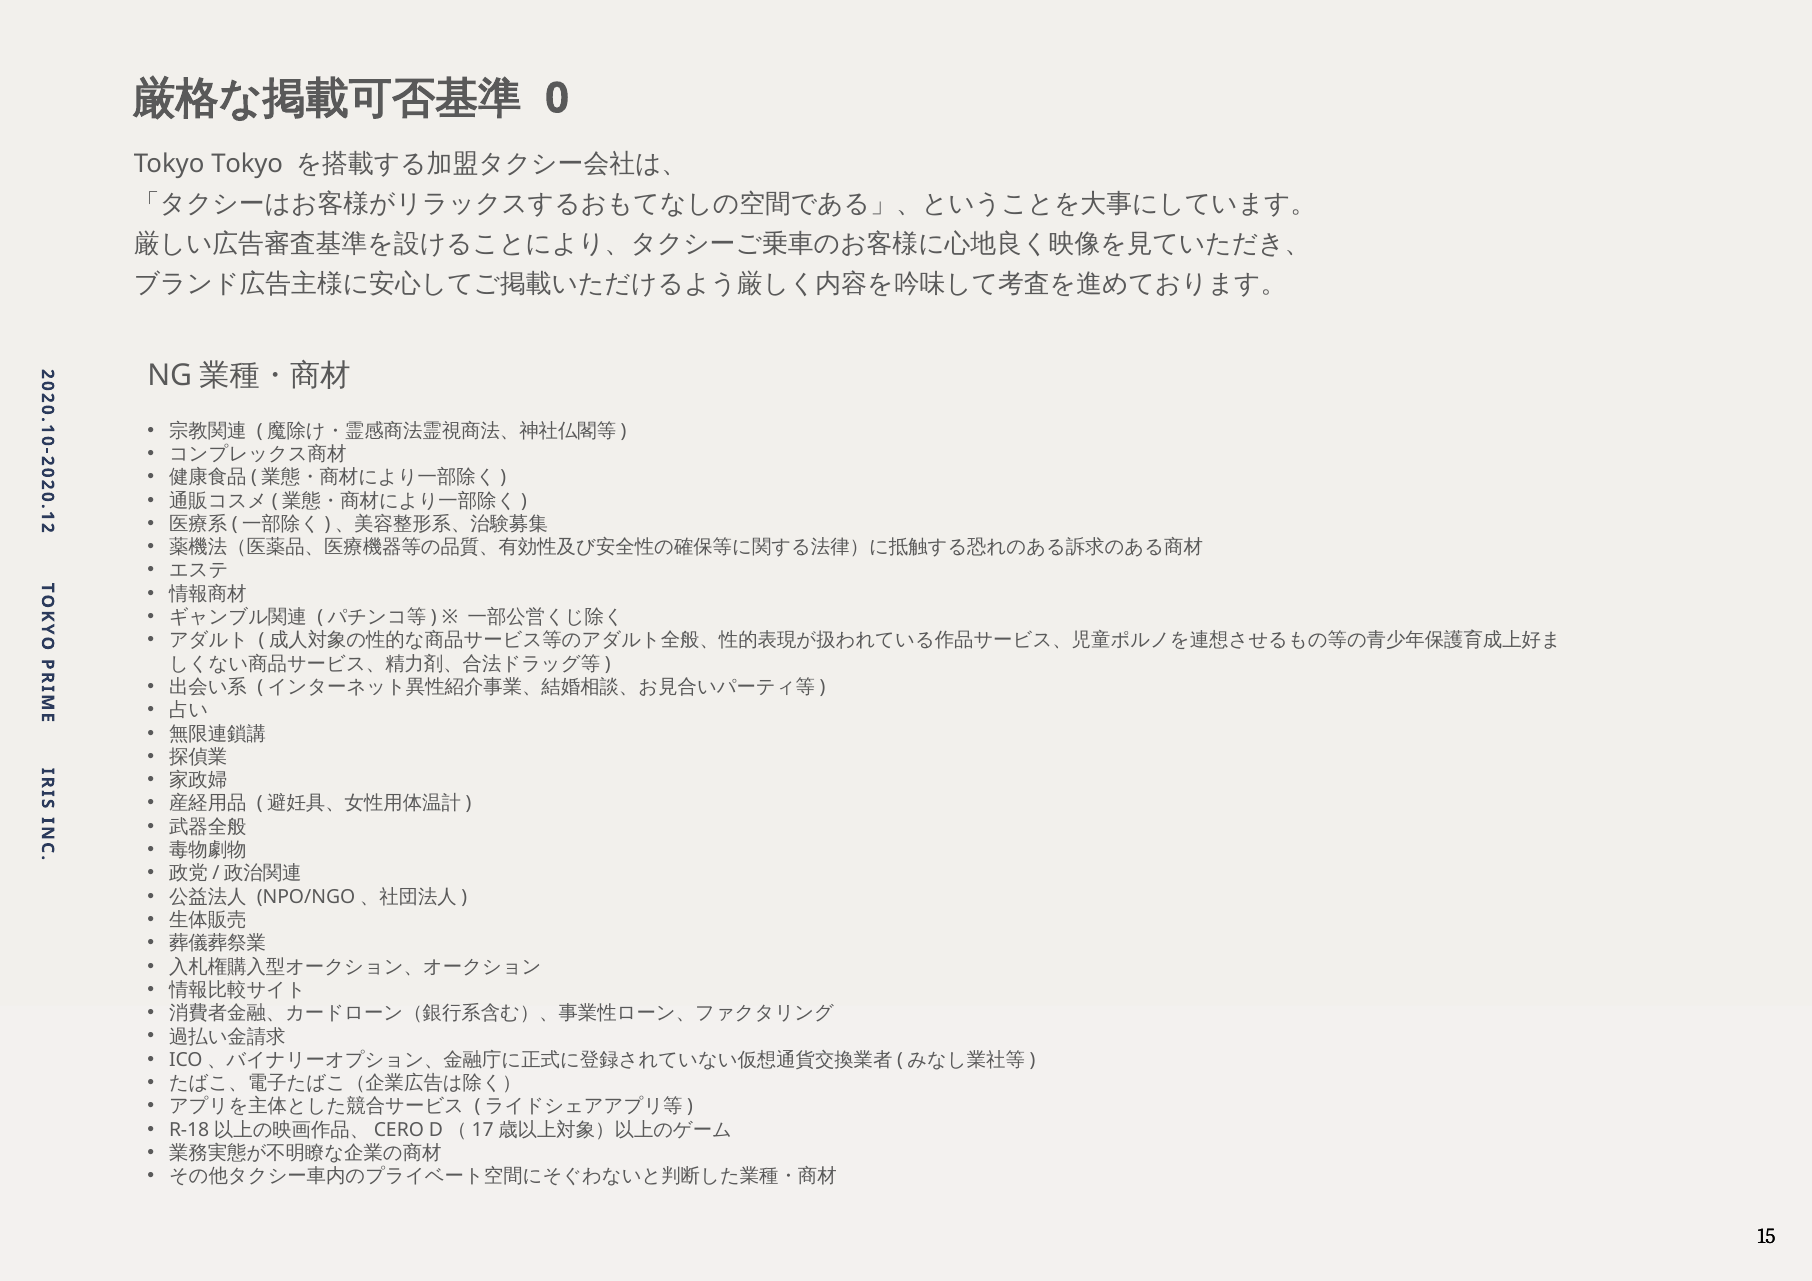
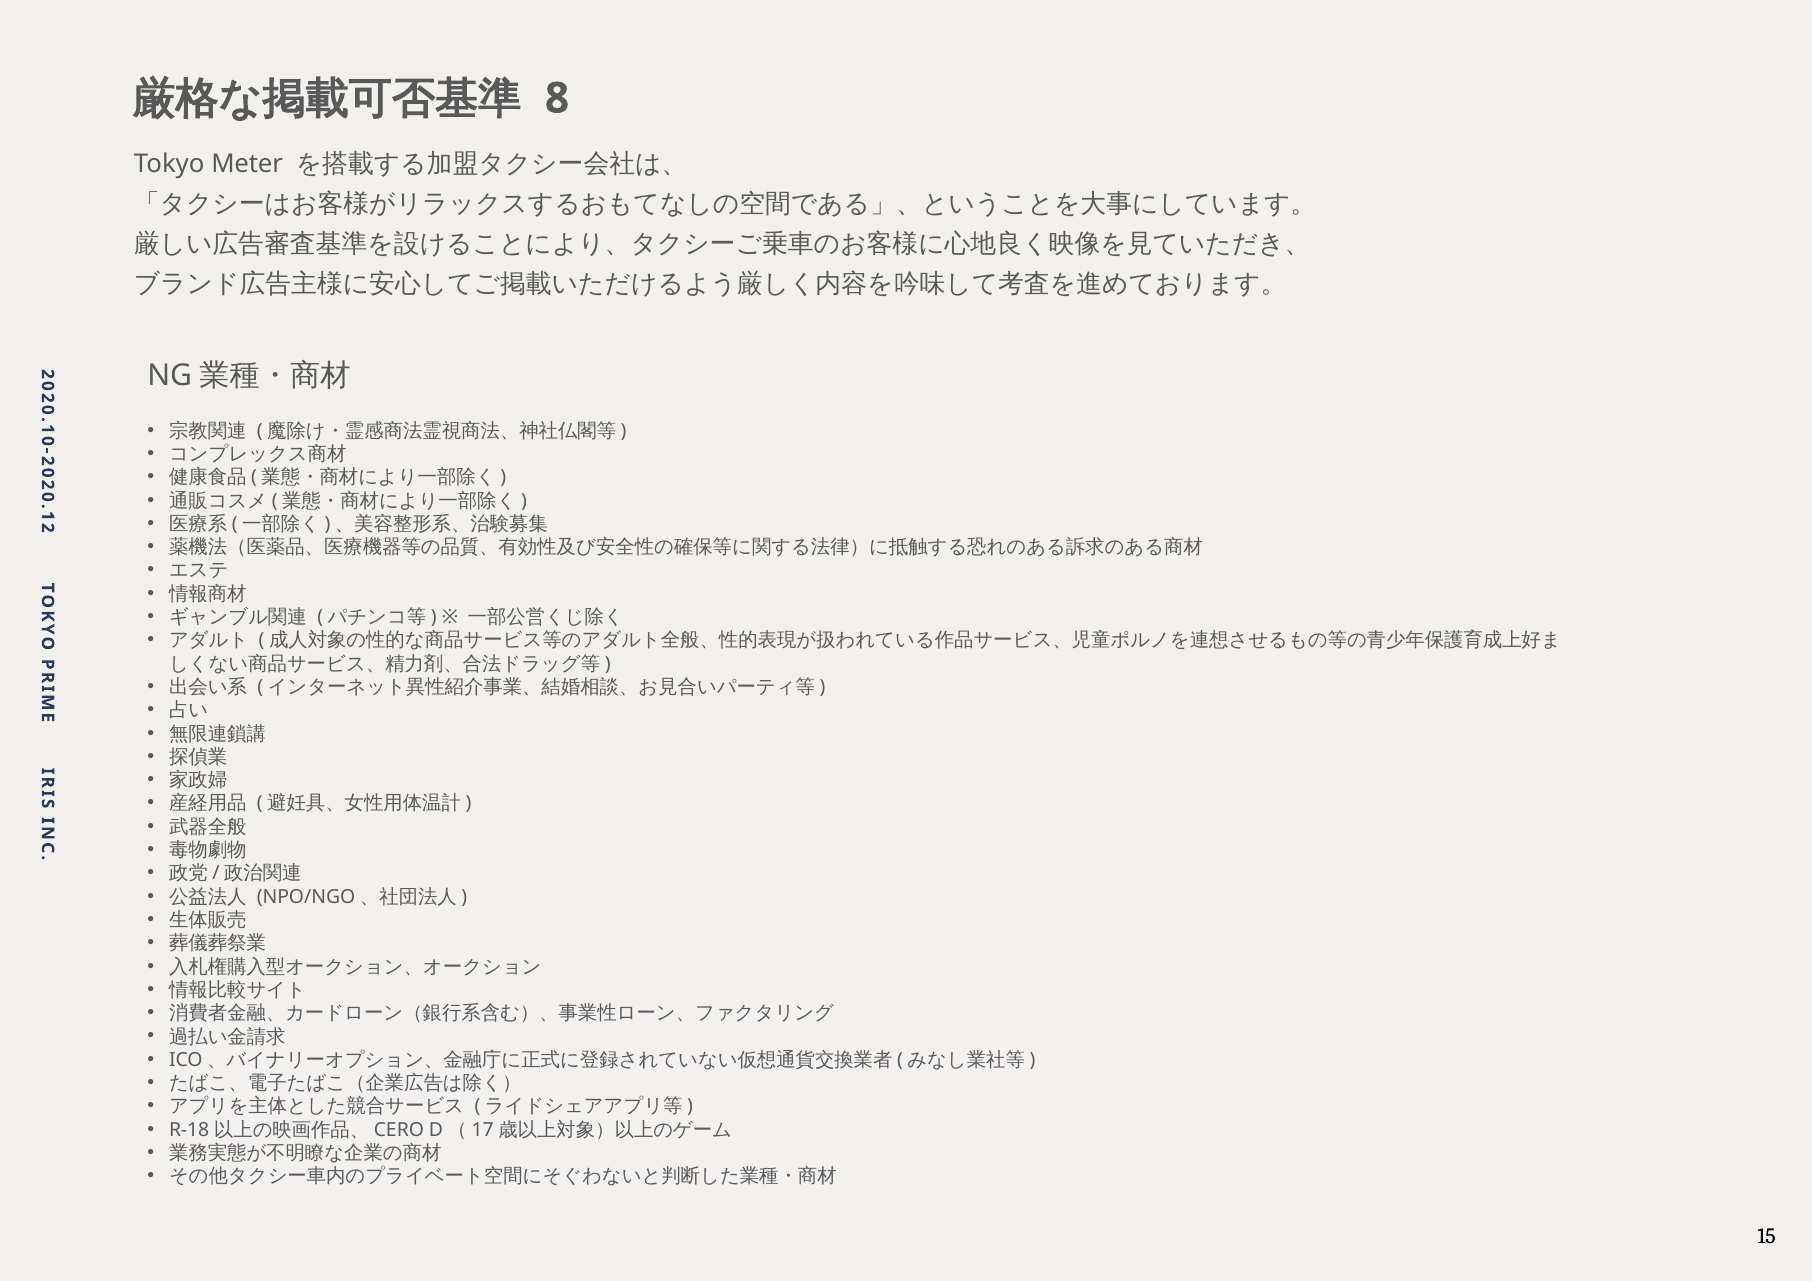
0: 0 -> 8 (557, 98)
Tokyo Tokyo: Tokyo -> Meter (247, 164)
